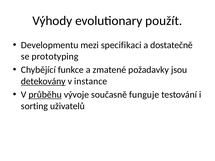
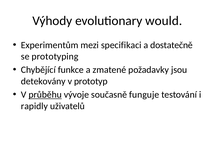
použít: použít -> would (164, 21)
Developmentu: Developmentu -> Experimentům (50, 45)
detekovány underline: present -> none (43, 81)
instance: instance -> prototyp (91, 81)
sorting: sorting -> rapidly (34, 106)
